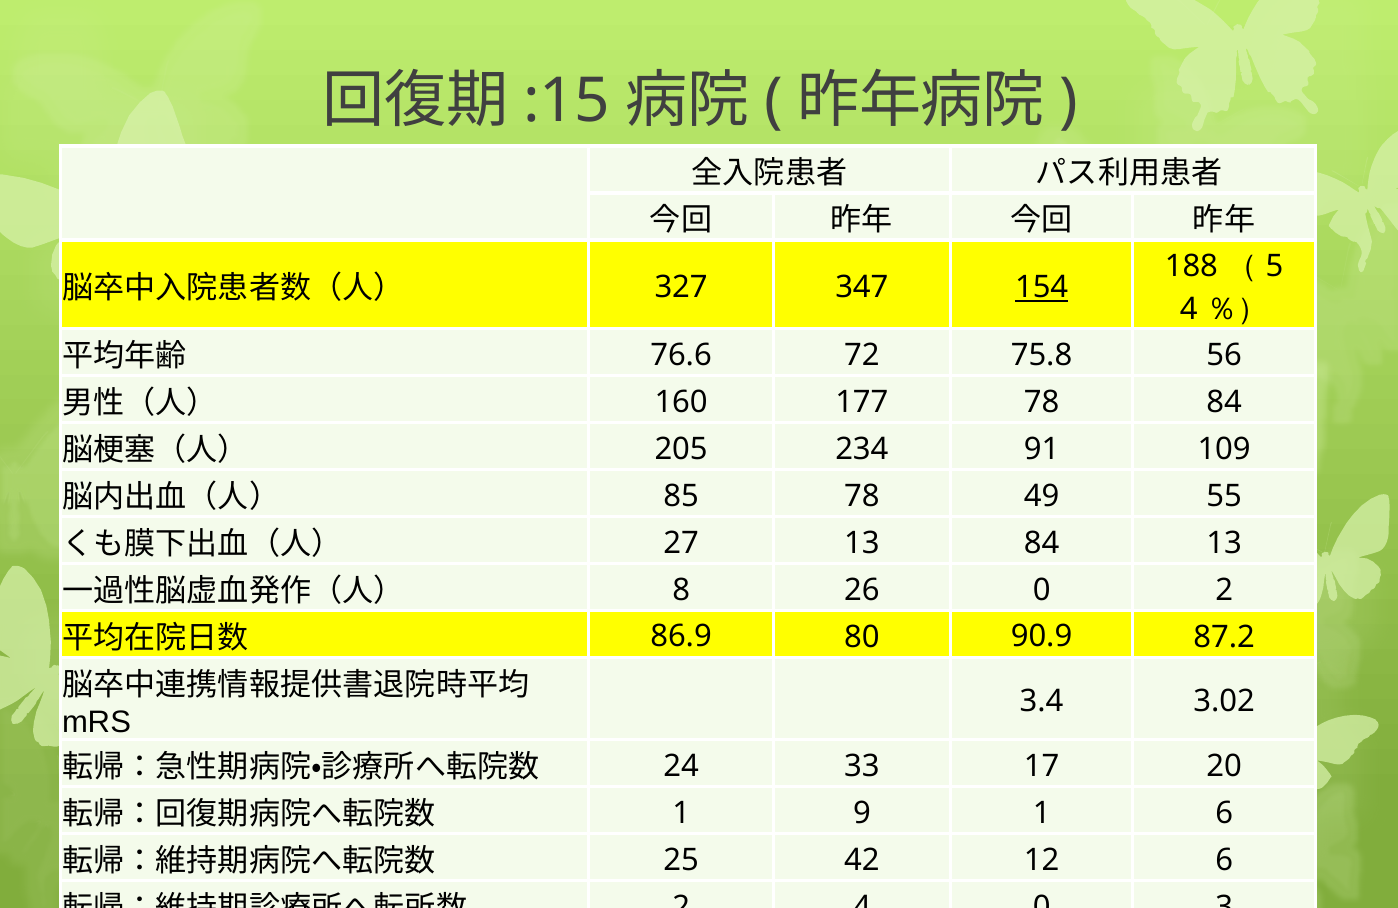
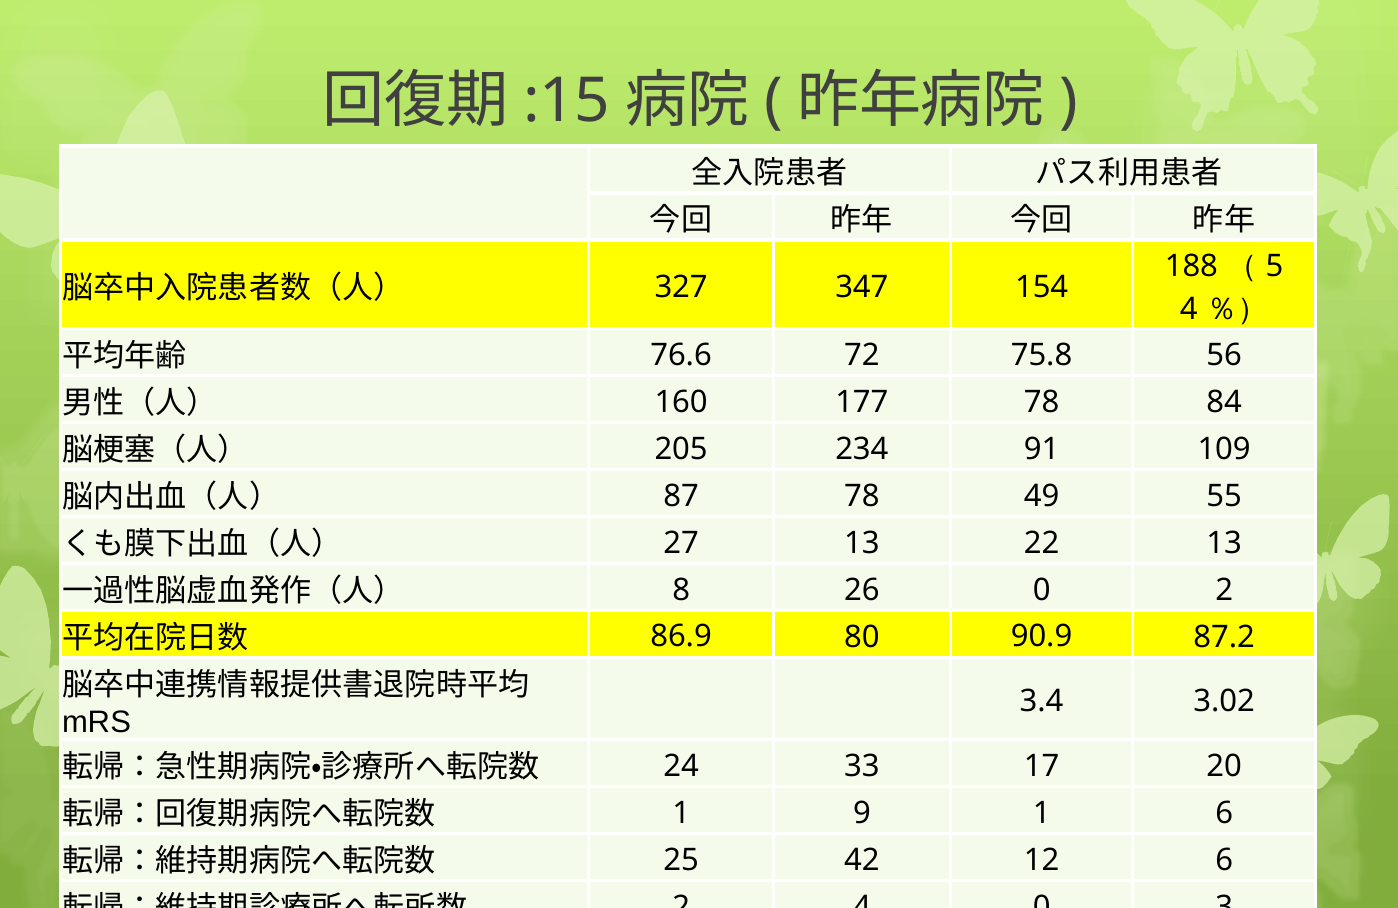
154 underline: present -> none (1042, 288)
85: 85 -> 87 (681, 497)
13 84: 84 -> 22 (1042, 544)
